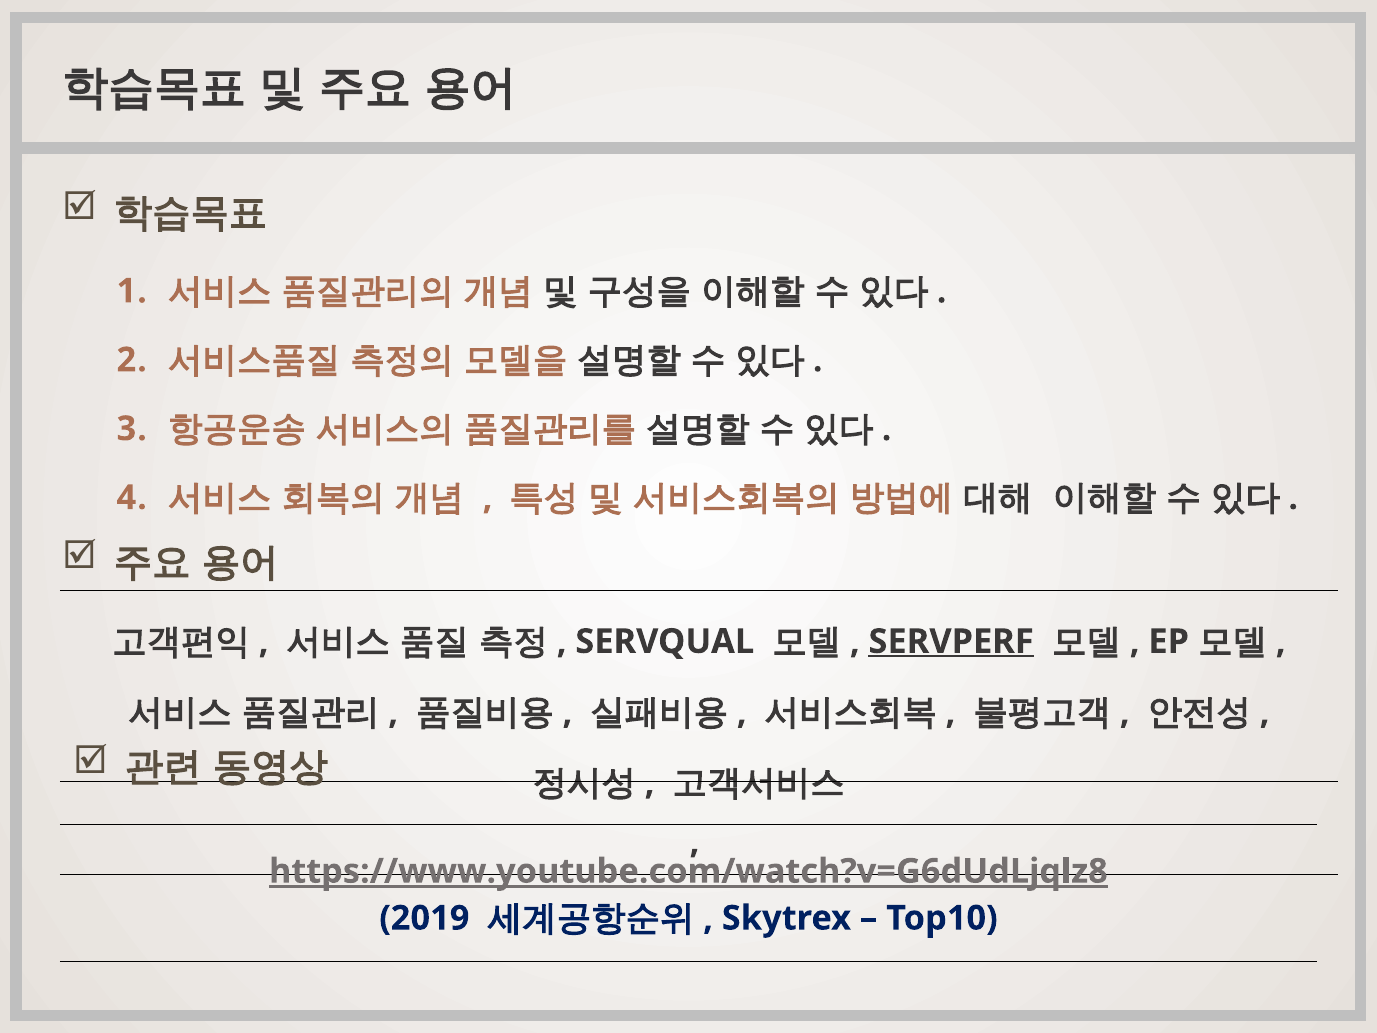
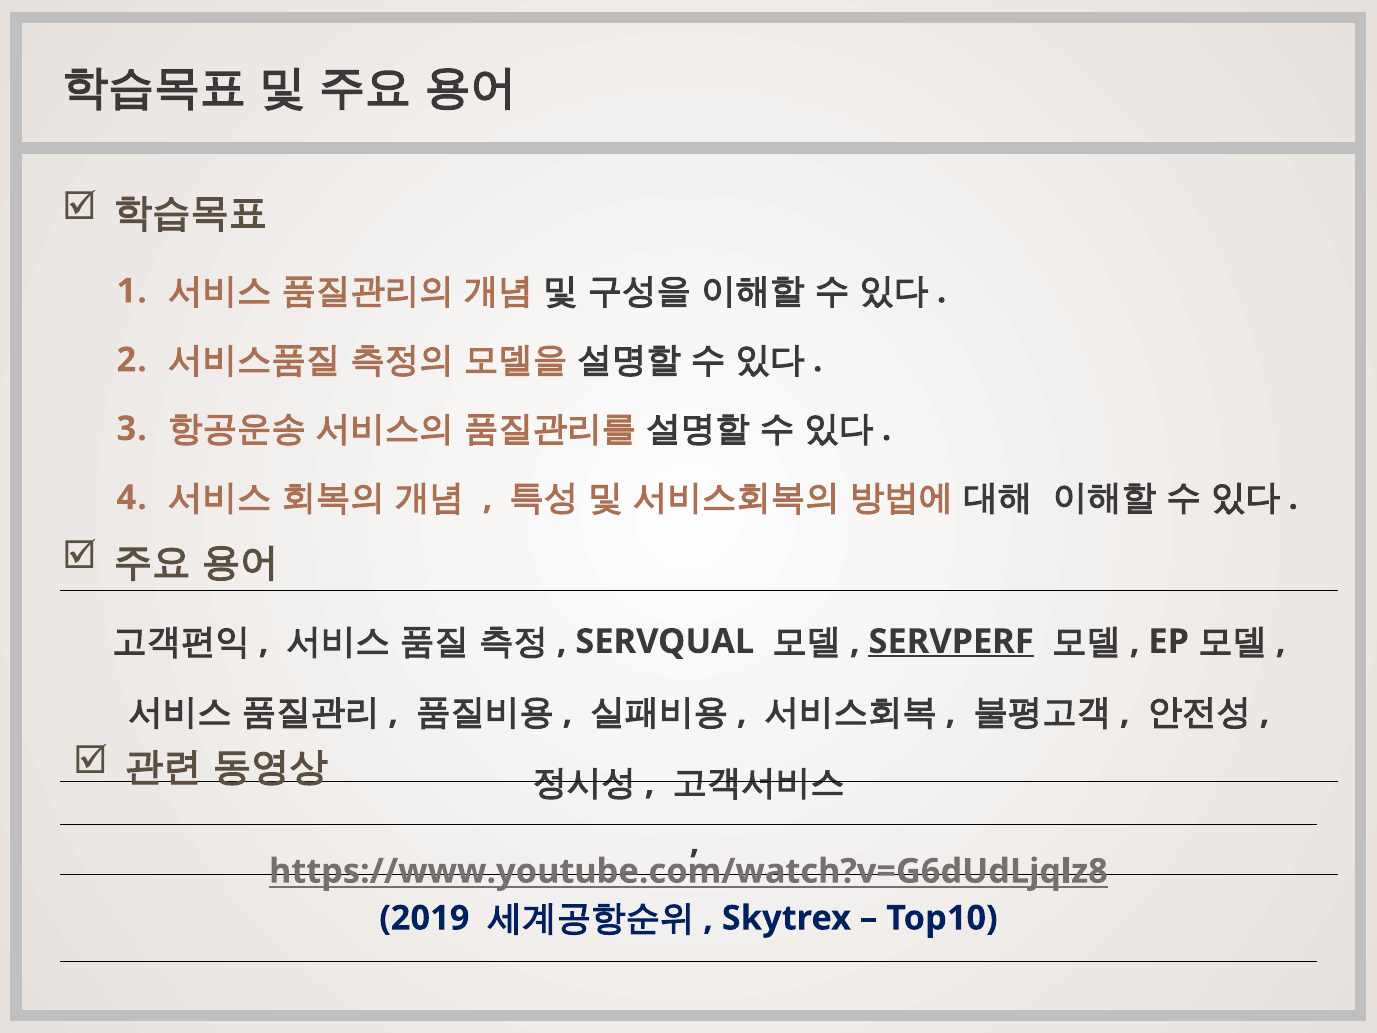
https://www.youtube.com/watch?v=G6dUdLjqlz8 underline: present -> none (688, 871)
